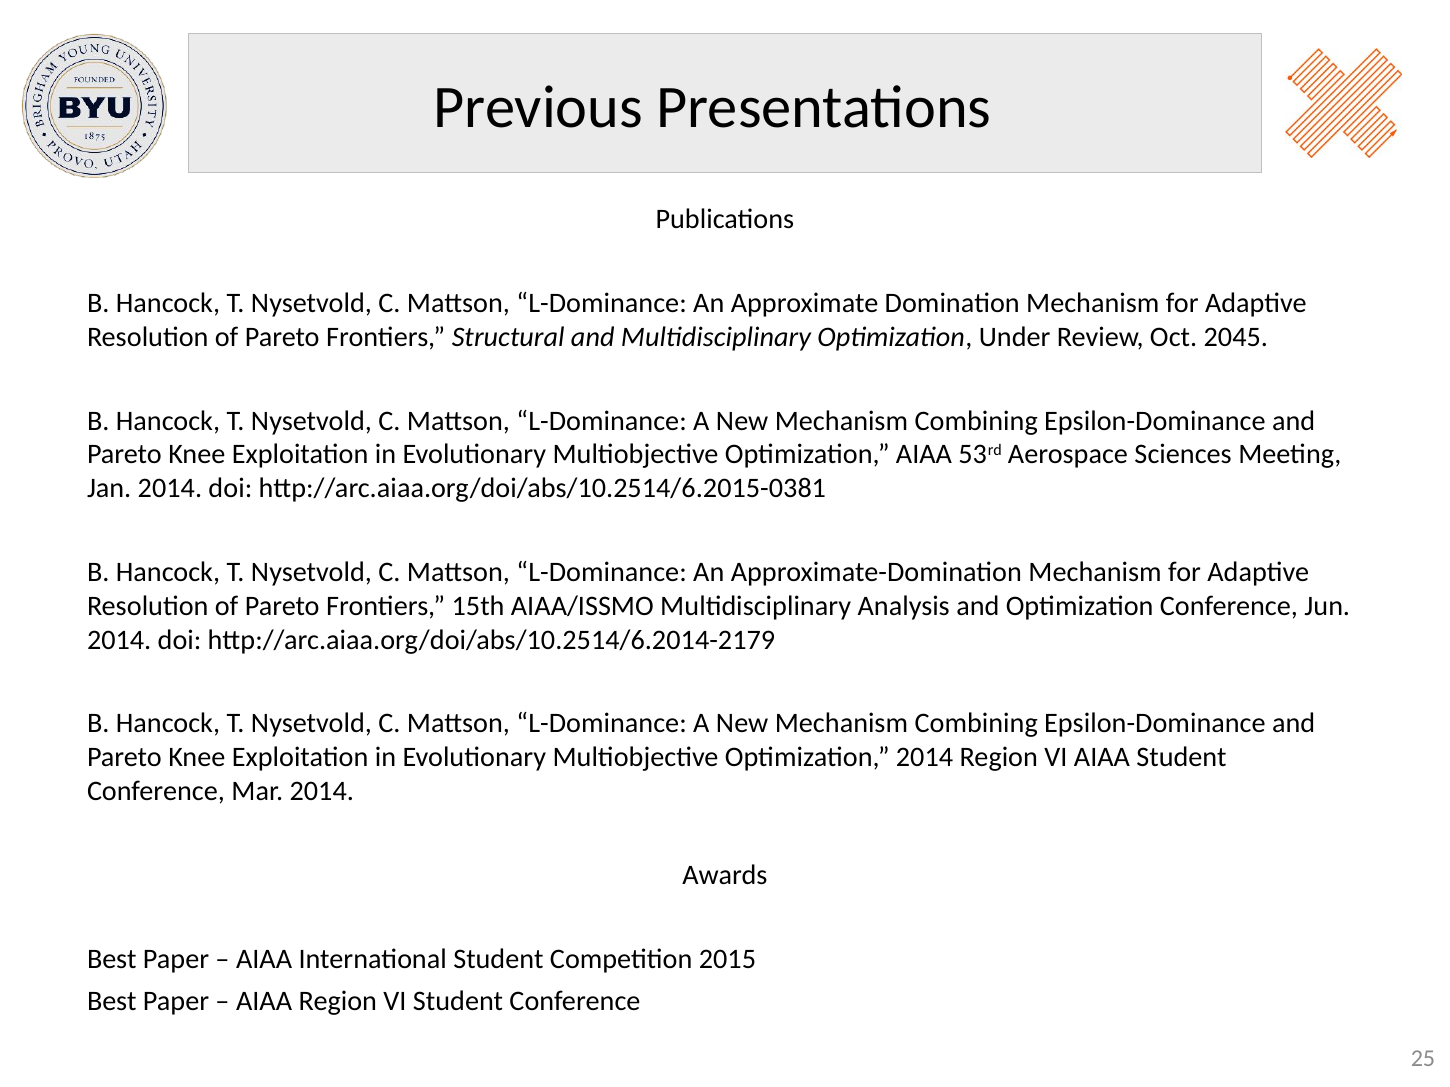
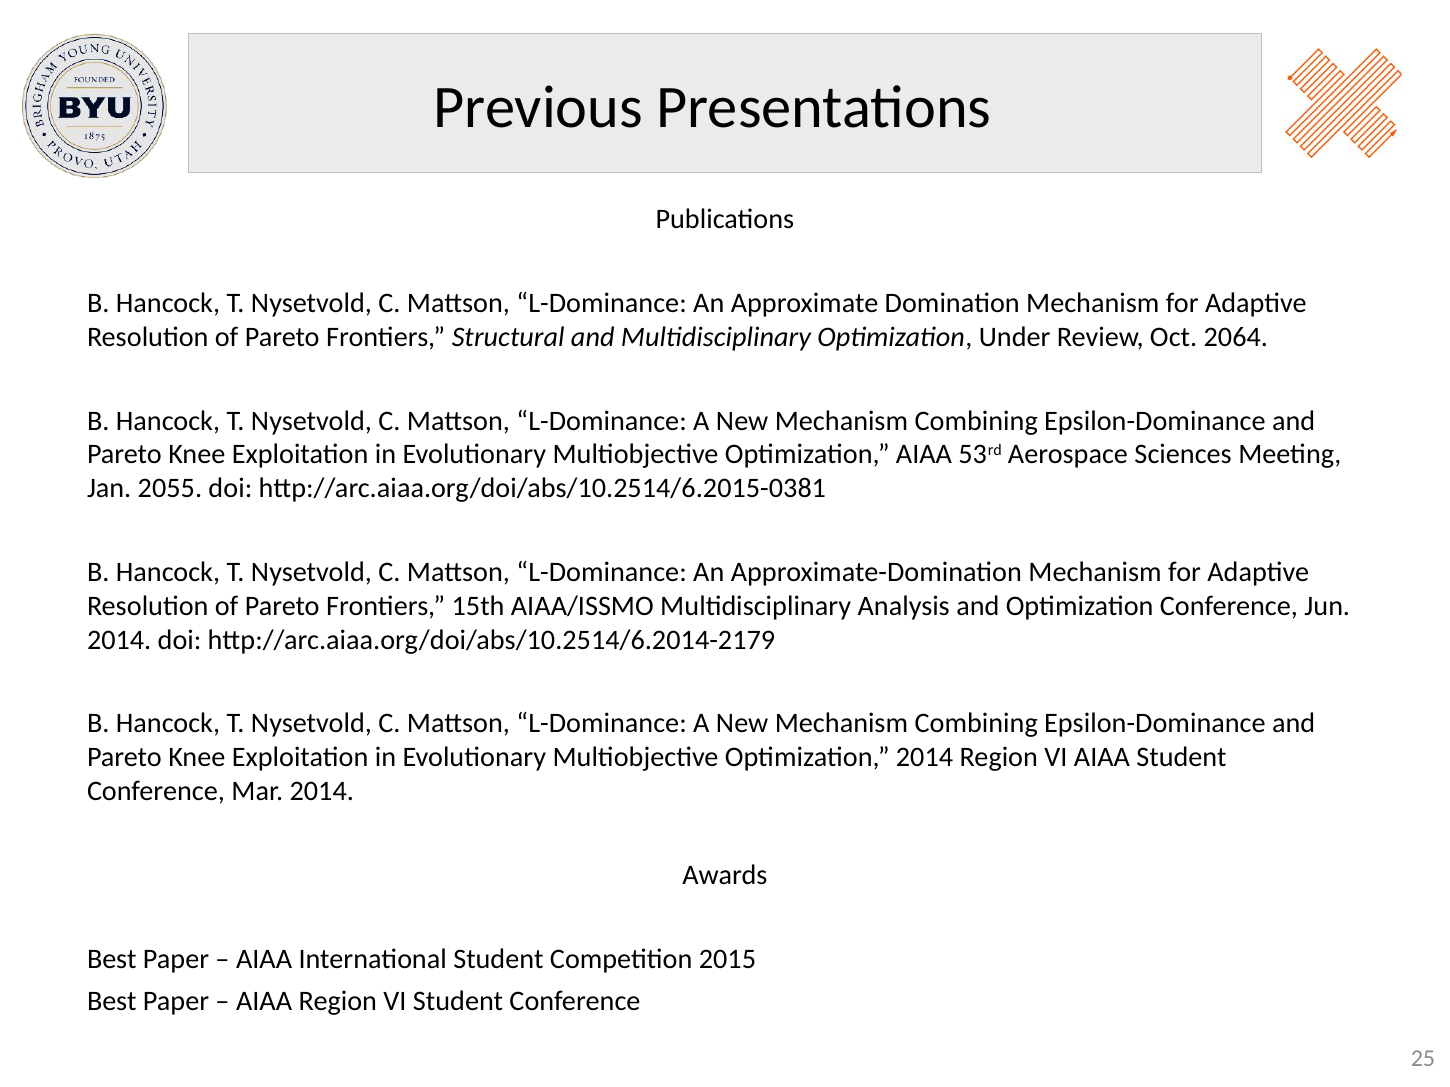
2045: 2045 -> 2064 (1236, 337)
Jan 2014: 2014 -> 2055 (170, 489)
